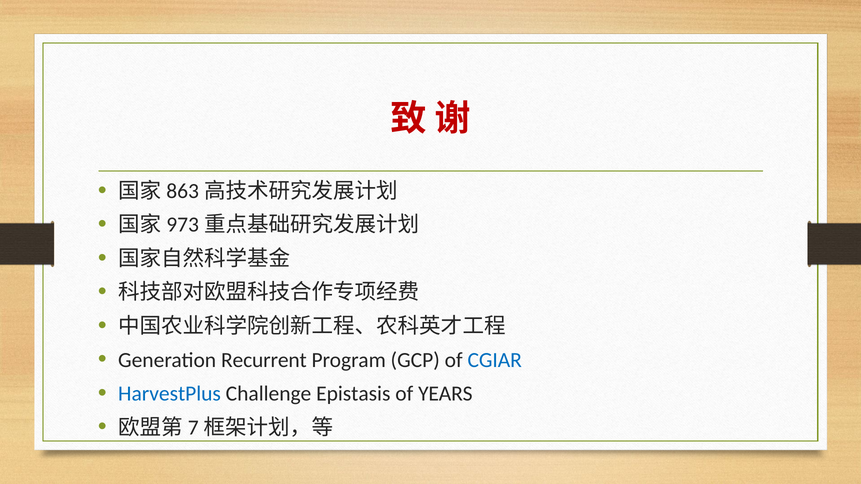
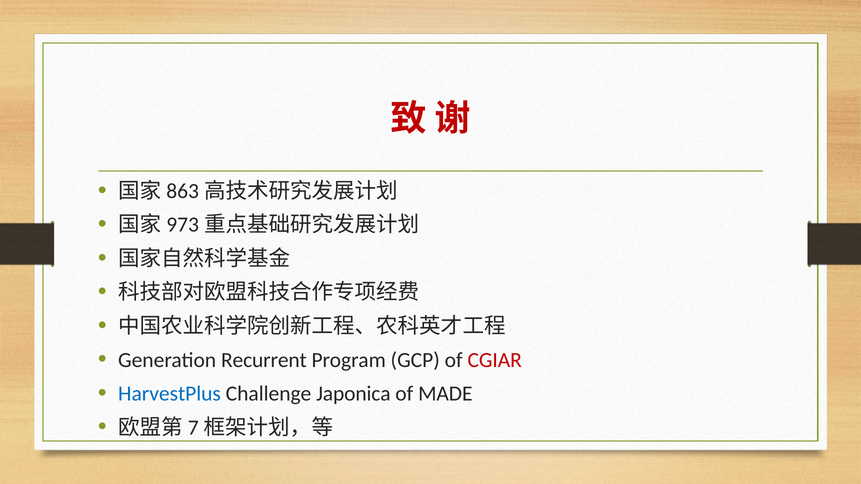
CGIAR colour: blue -> red (495, 360)
Epistasis: Epistasis -> Japonica (353, 394)
YEARS: YEARS -> MADE (445, 394)
